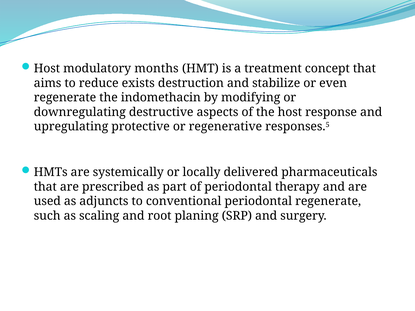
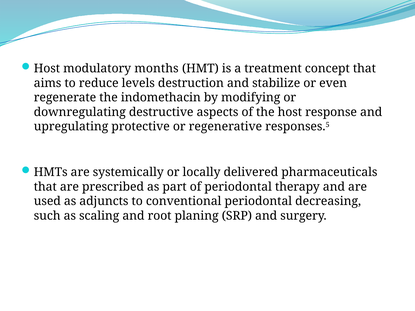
exists: exists -> levels (138, 83)
periodontal regenerate: regenerate -> decreasing (328, 201)
